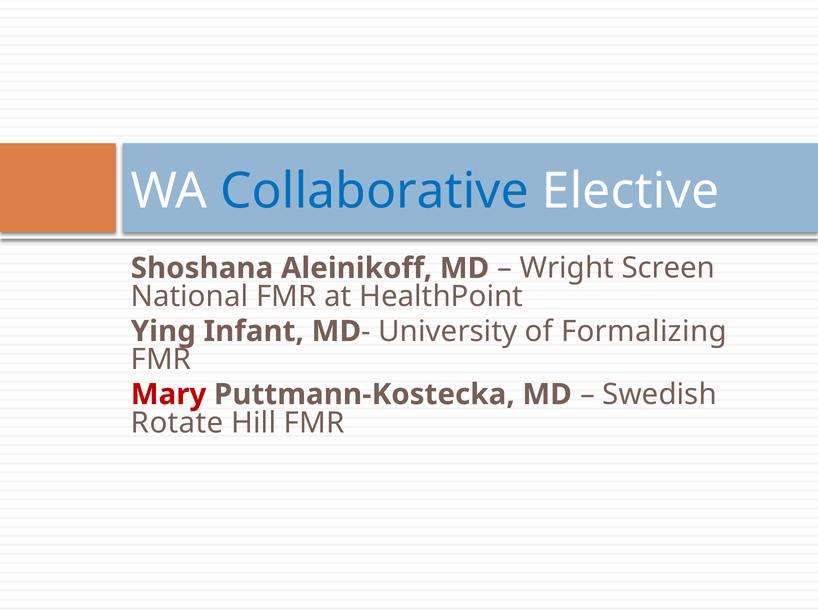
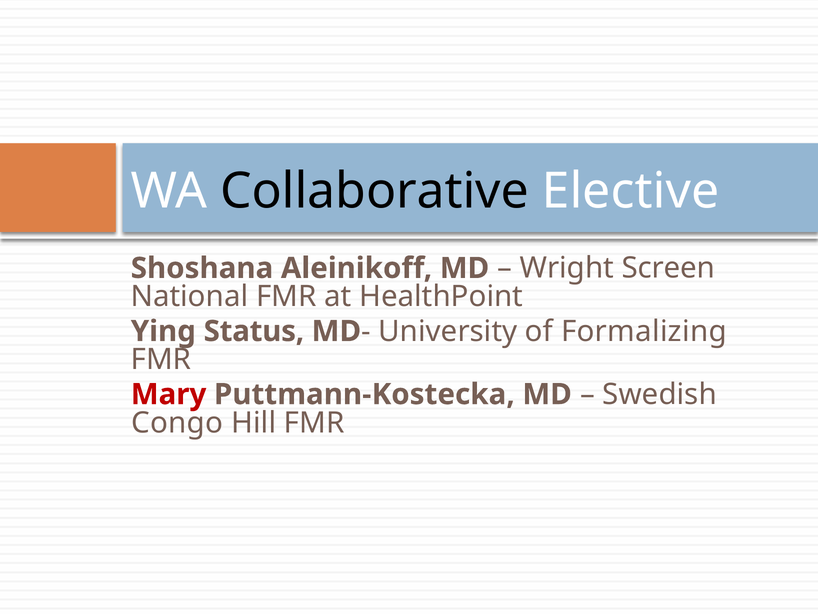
Collaborative colour: blue -> black (375, 191)
Infant: Infant -> Status (254, 331)
Rotate: Rotate -> Congo (177, 422)
